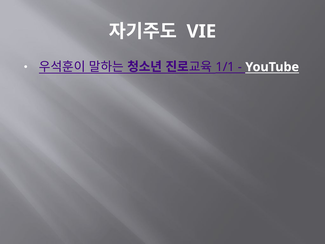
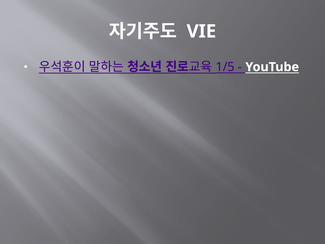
1/1: 1/1 -> 1/5 (225, 67)
